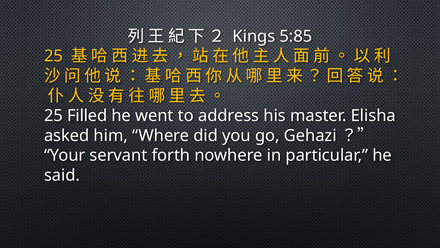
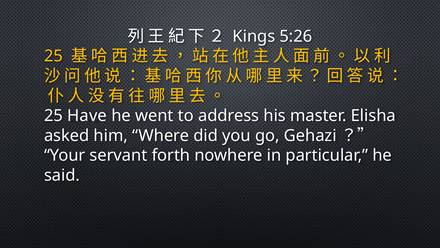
5:85: 5:85 -> 5:26 (296, 36)
Filled: Filled -> Have (87, 115)
